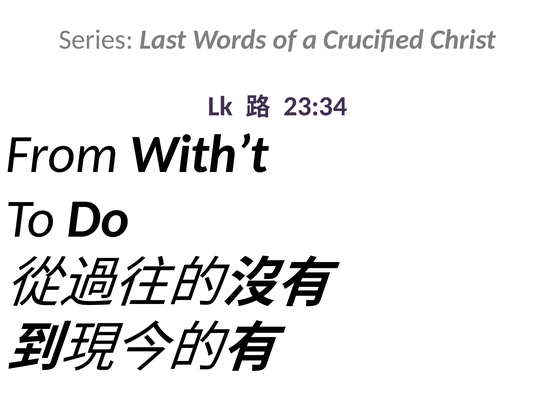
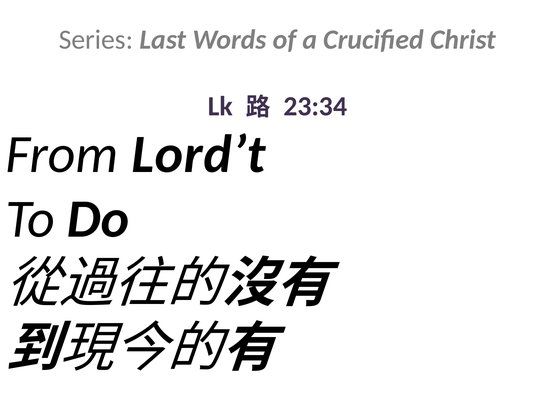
With’t: With’t -> Lord’t (198, 154)
